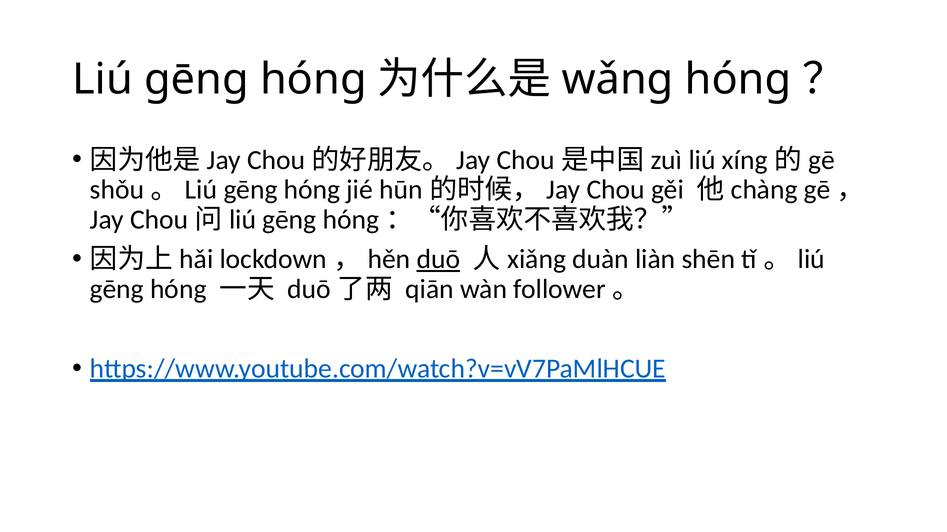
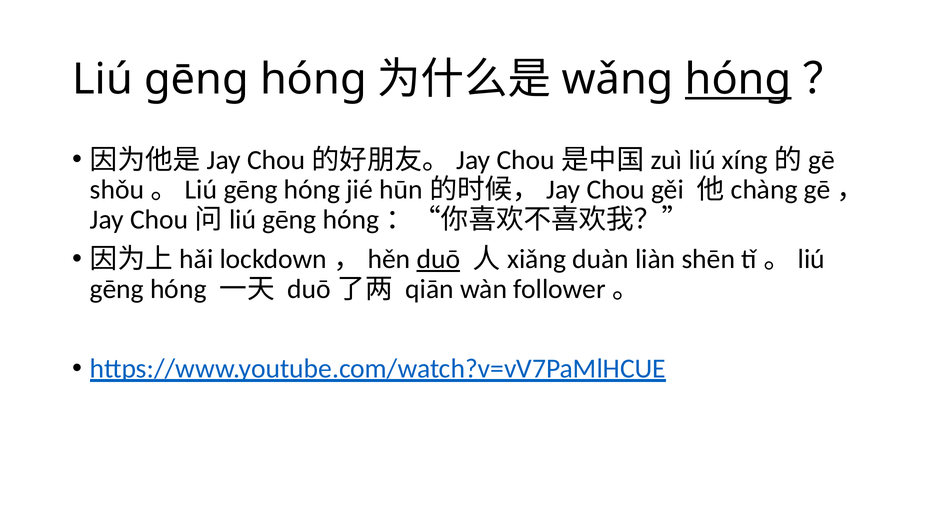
hóng underline: none -> present (738, 80)
